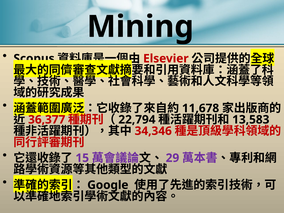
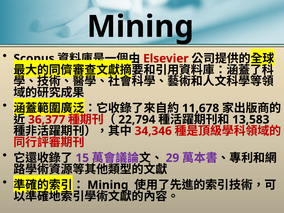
Google: Google -> Mining (108, 185)
